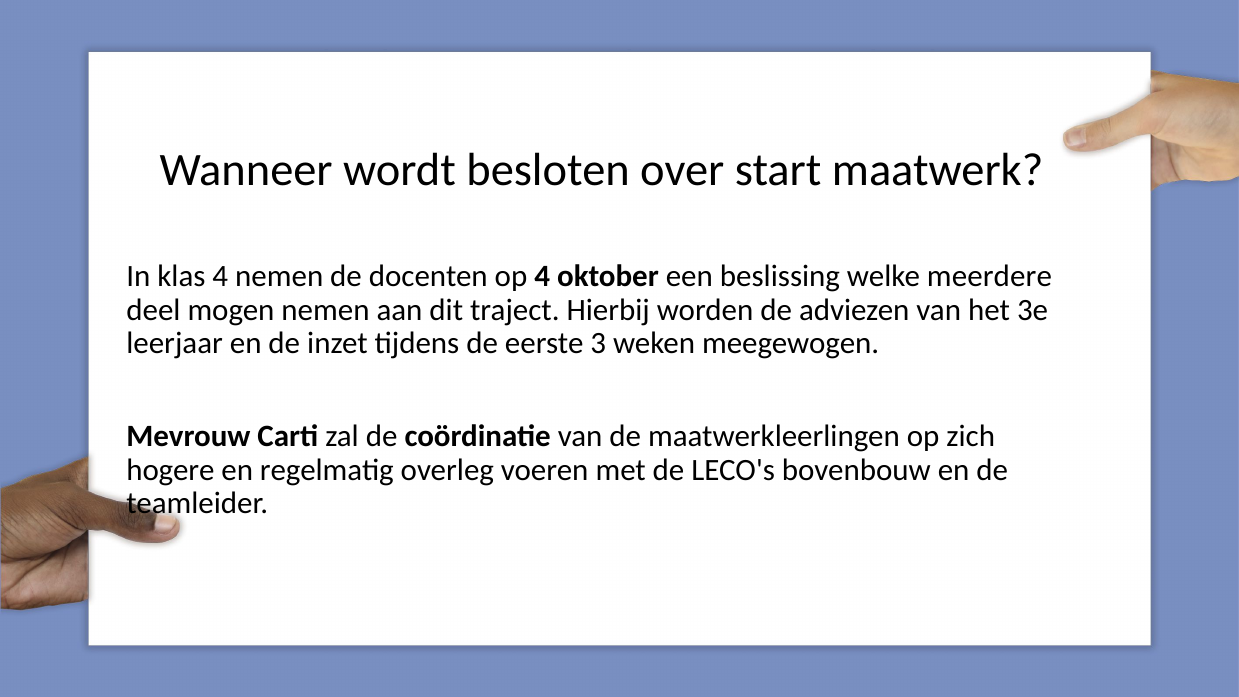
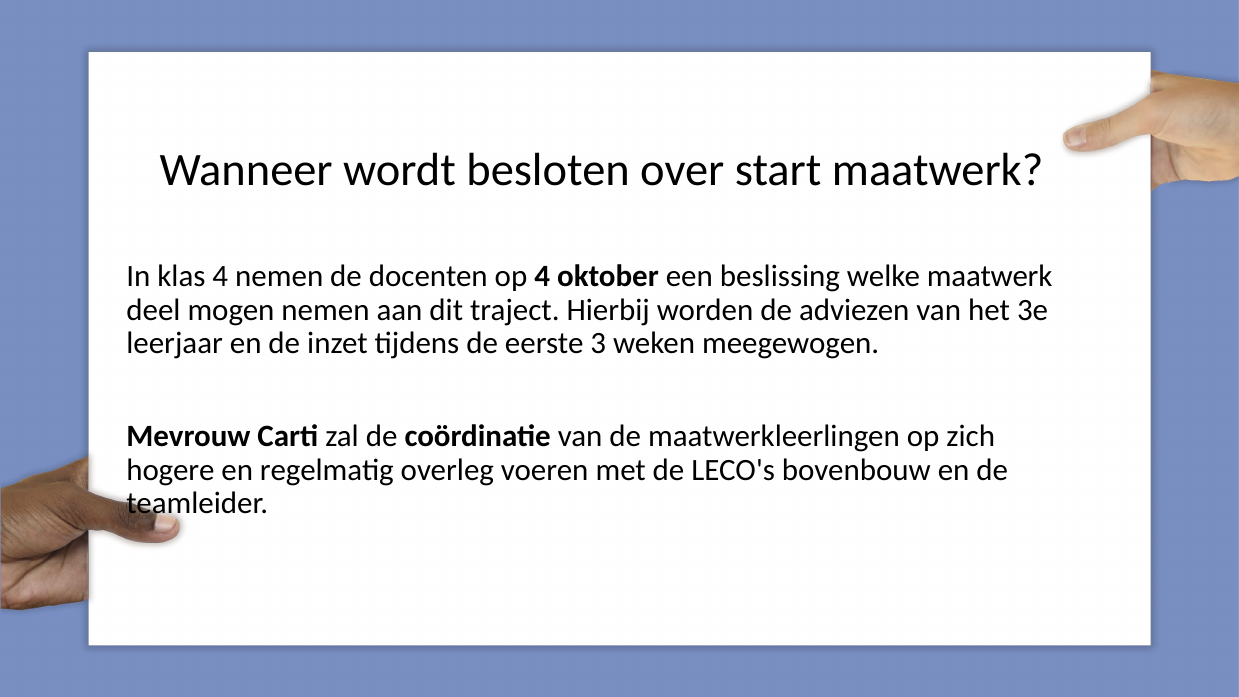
welke meerdere: meerdere -> maatwerk (990, 277)
